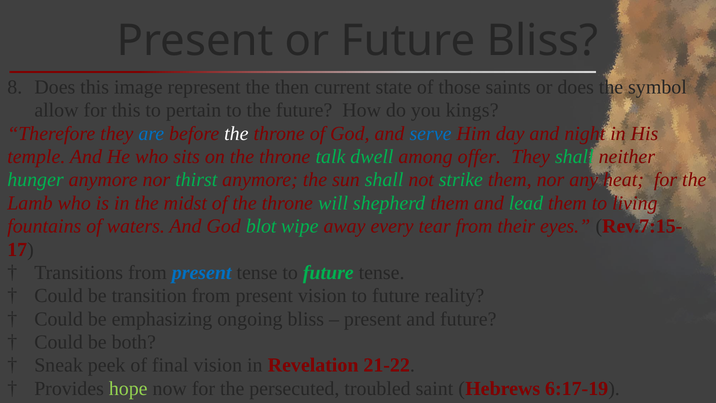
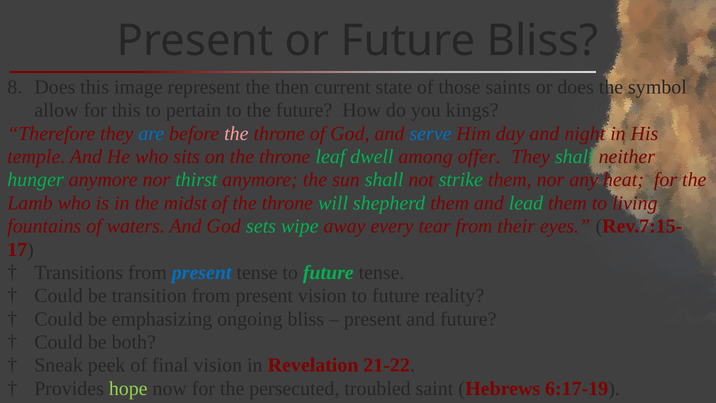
the colour: white -> pink (236, 133)
talk: talk -> leaf (330, 157)
blot: blot -> sets (261, 226)
